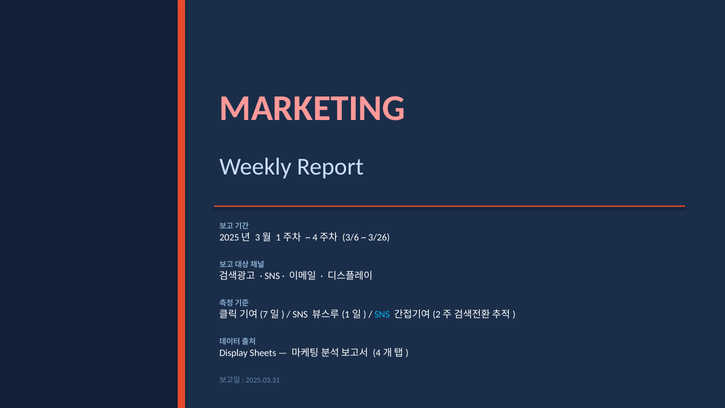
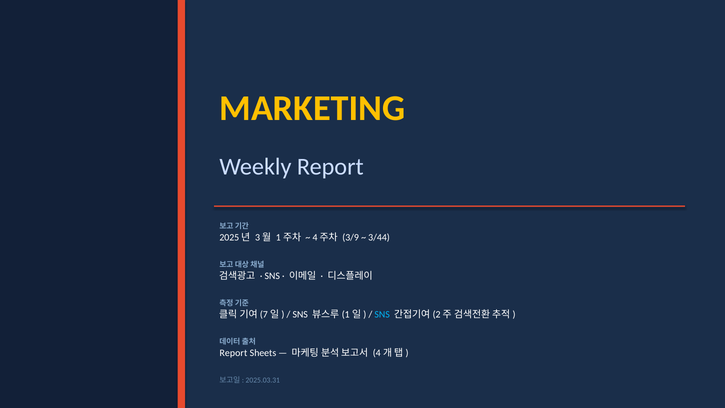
MARKETING colour: pink -> yellow (312, 108)
3/6: 3/6 -> 3/9 (351, 237)
3/26: 3/26 -> 3/44 (379, 237)
Display: Display -> Report (233, 353)
